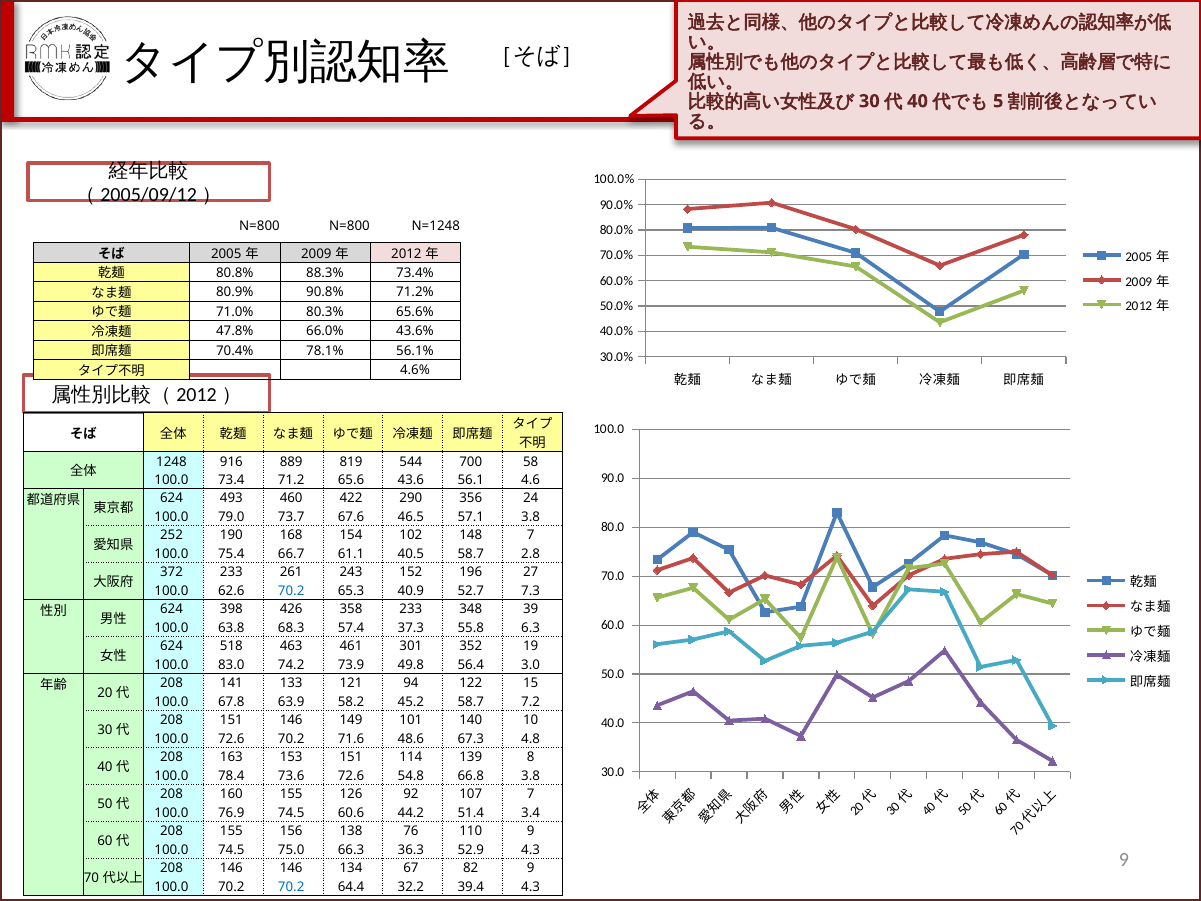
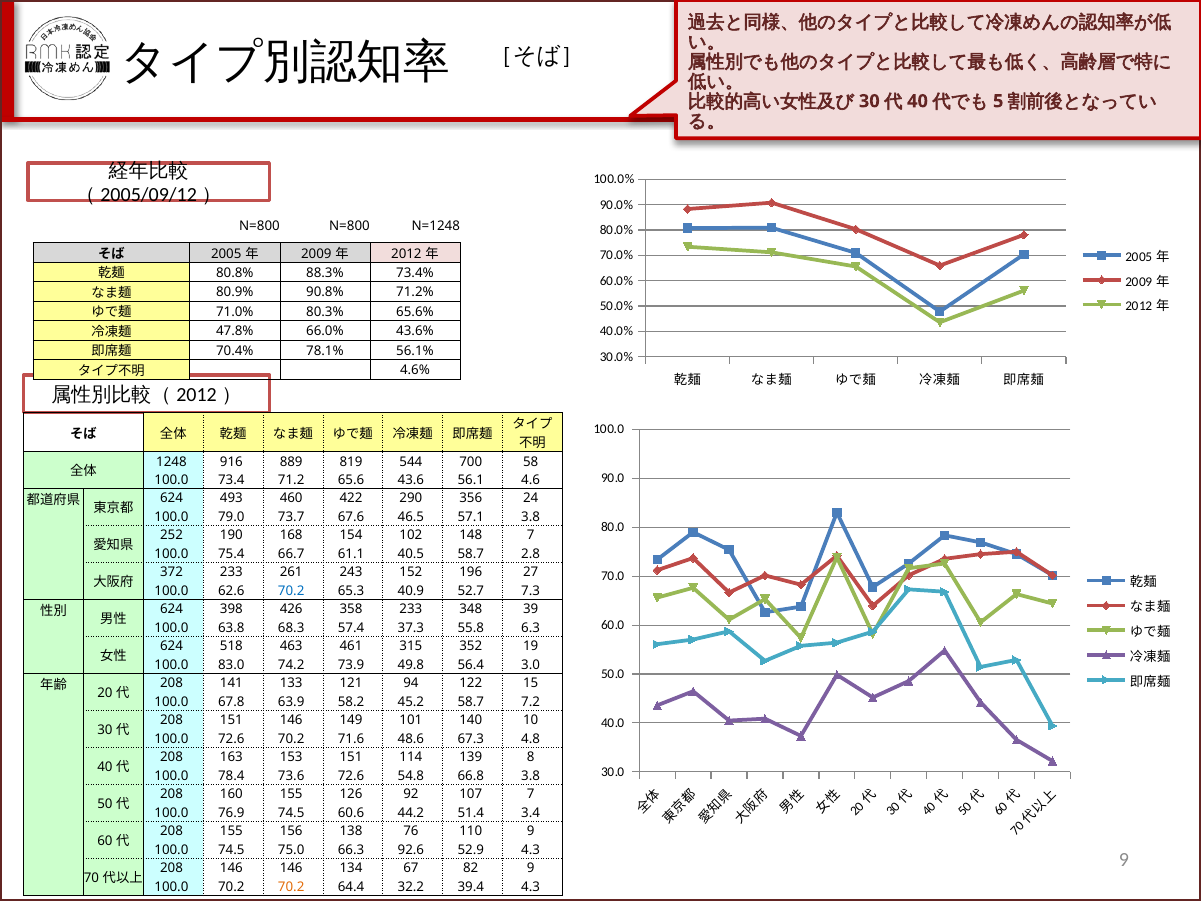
301: 301 -> 315 (411, 646)
36.3: 36.3 -> 92.6 (411, 850)
70.2 colour: blue -> orange (291, 887)
